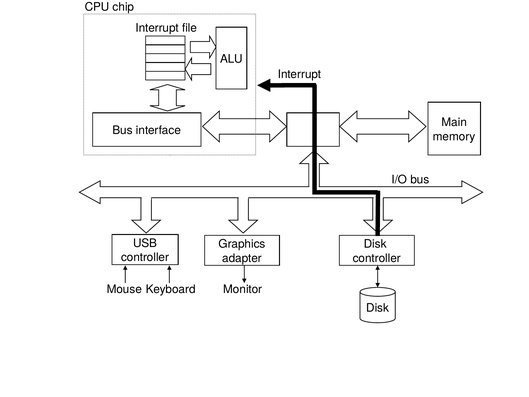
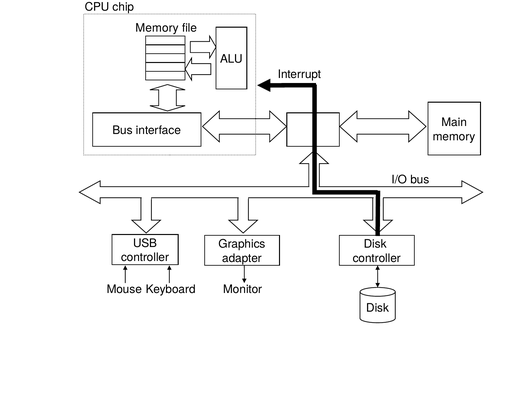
Interrupt: Interrupt -> Memory (157, 28)
